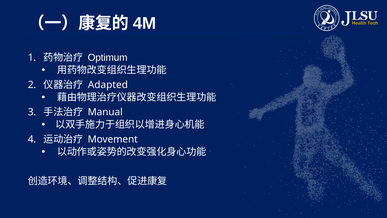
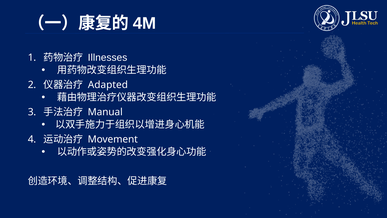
Optimum: Optimum -> Illnesses (108, 57)
